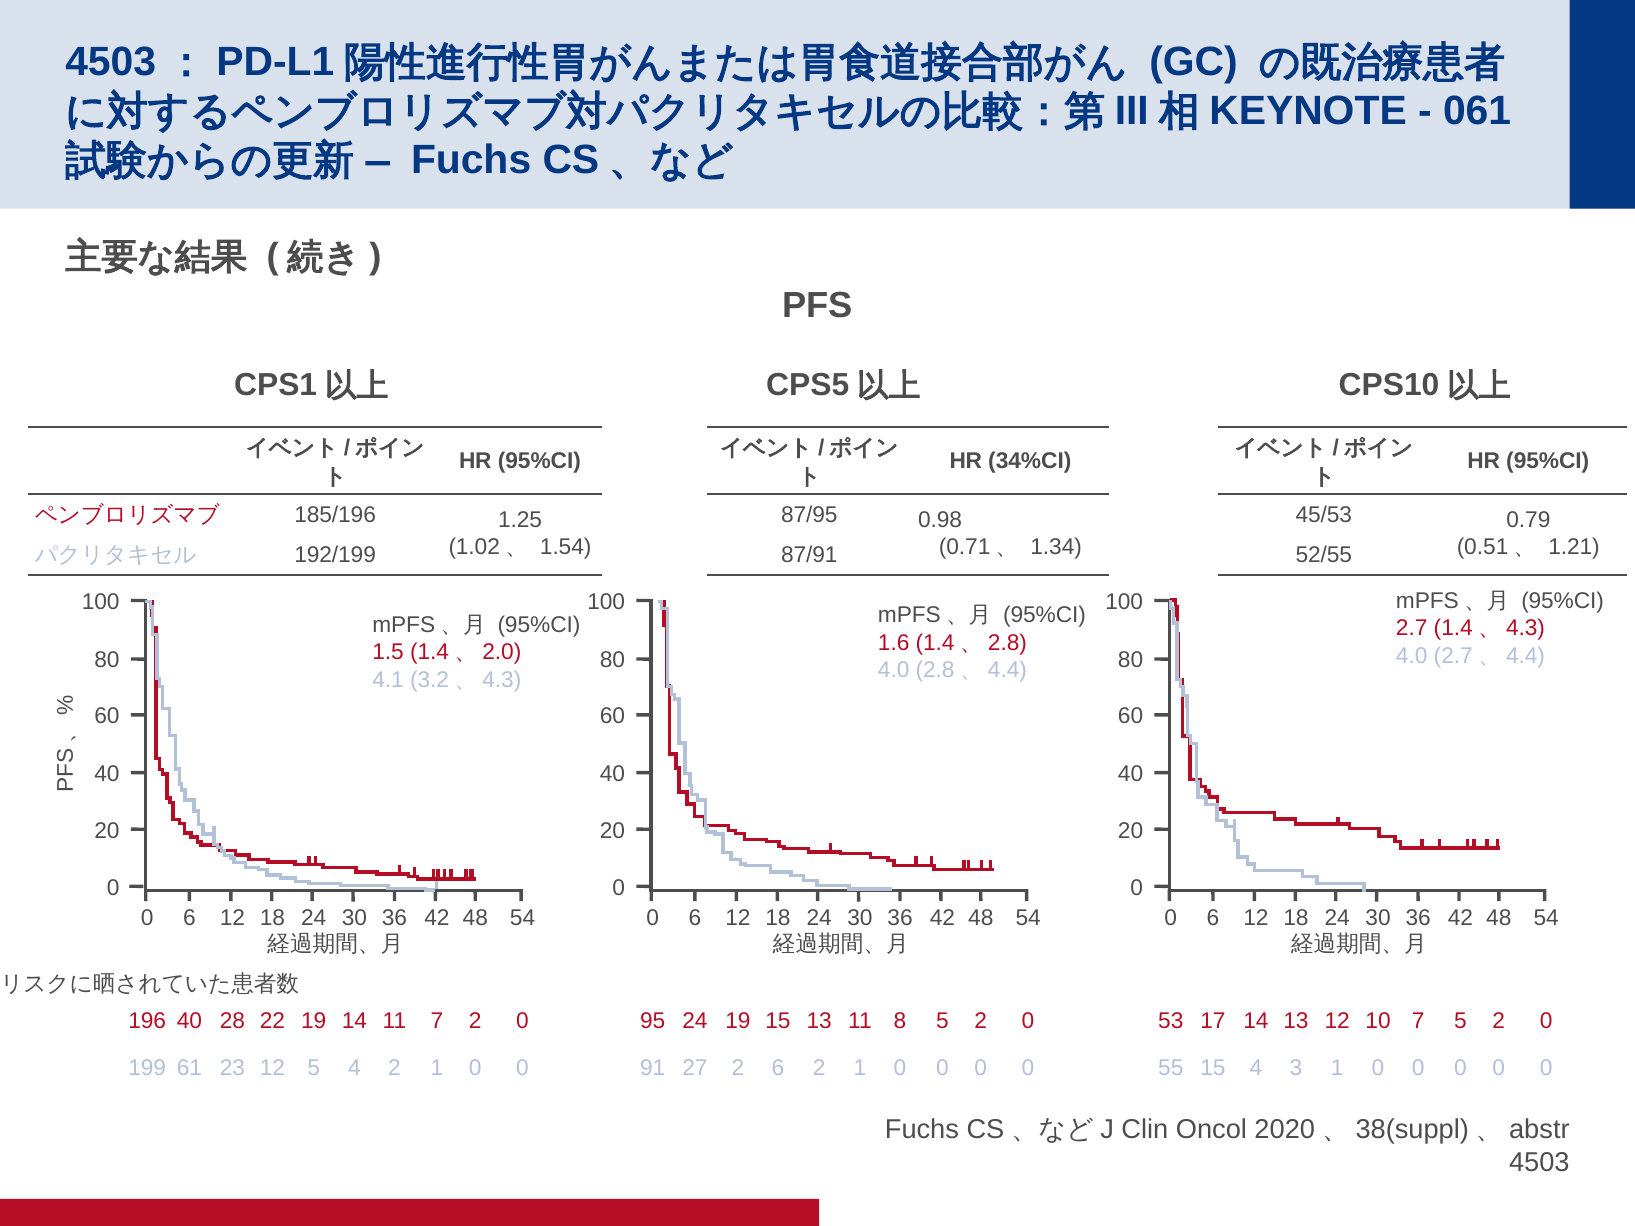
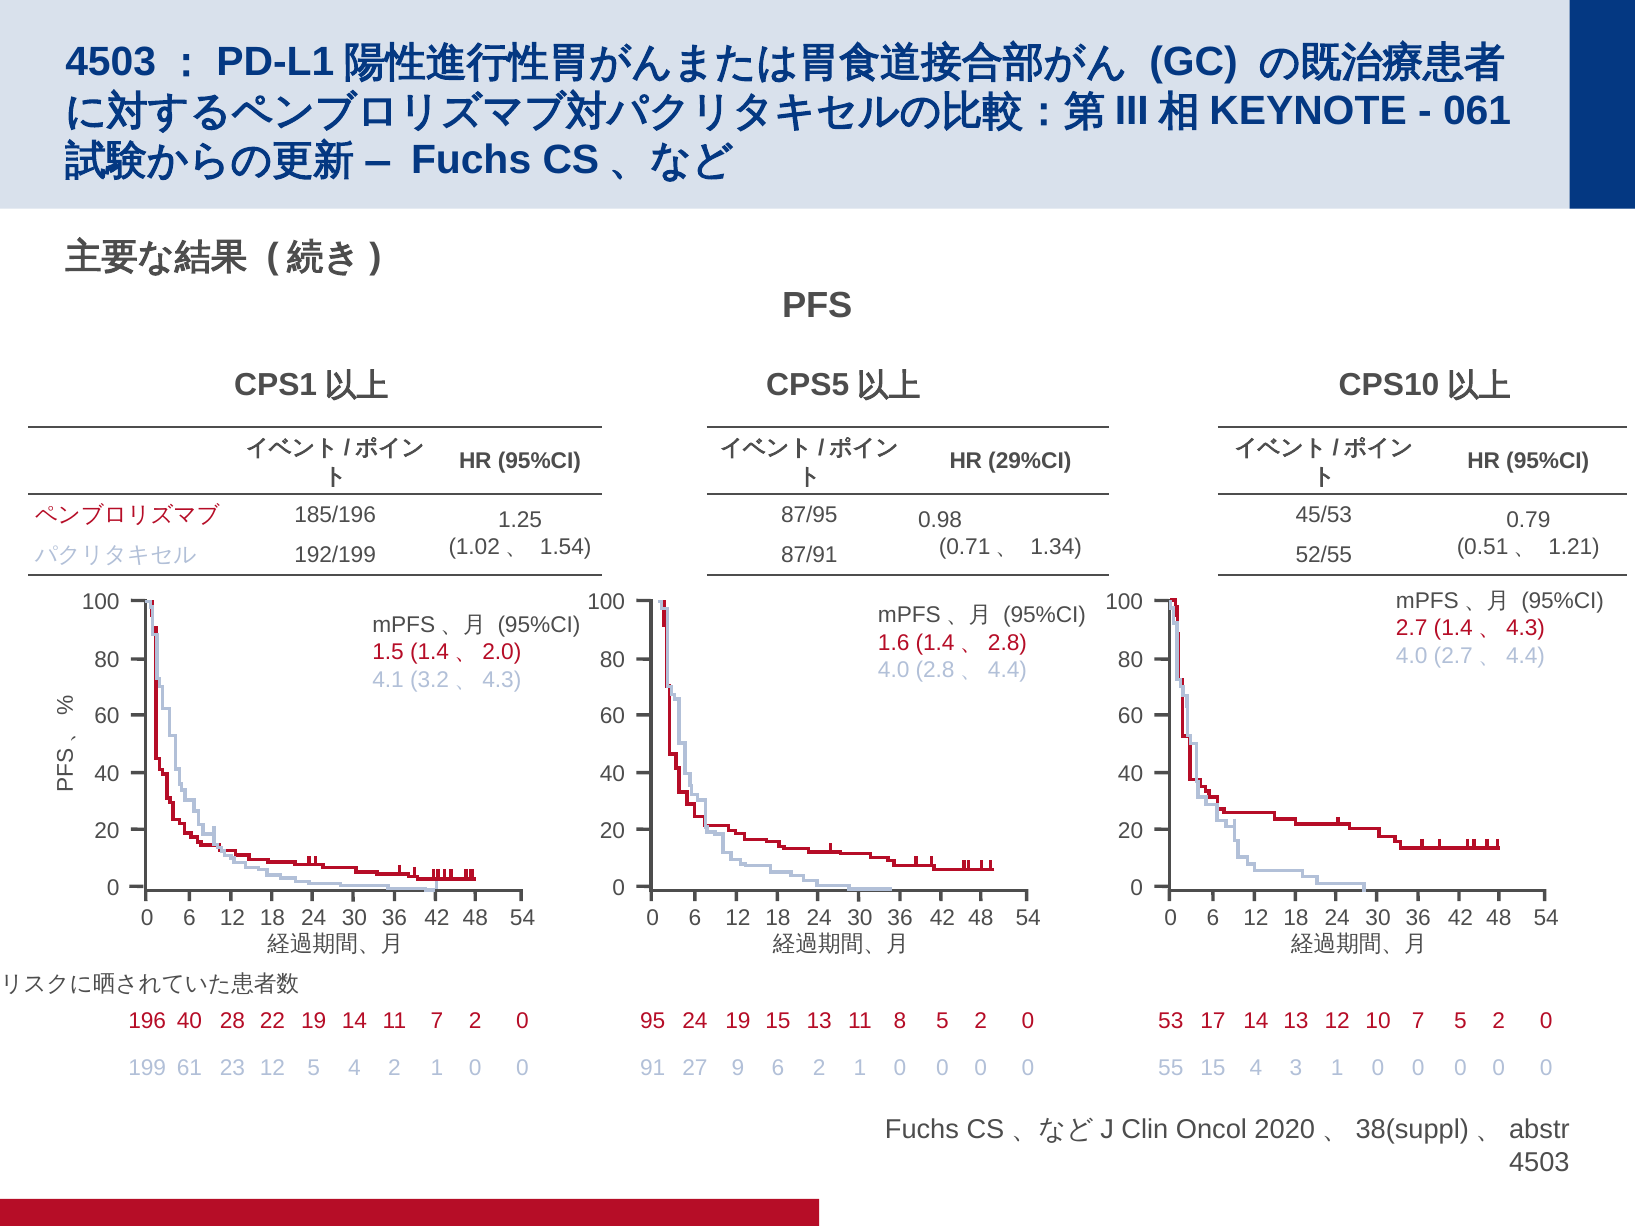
34%CI: 34%CI -> 29%CI (1030, 461)
27 2: 2 -> 9 (738, 1068)
